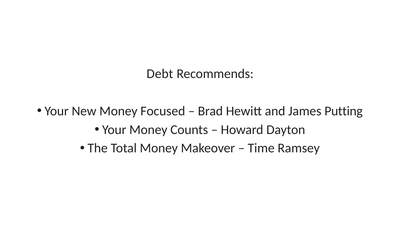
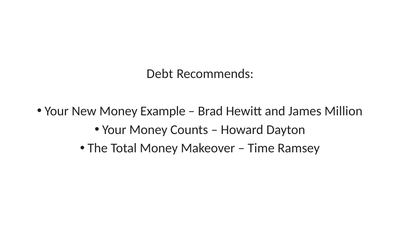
Focused: Focused -> Example (163, 111)
Putting: Putting -> Million (344, 111)
